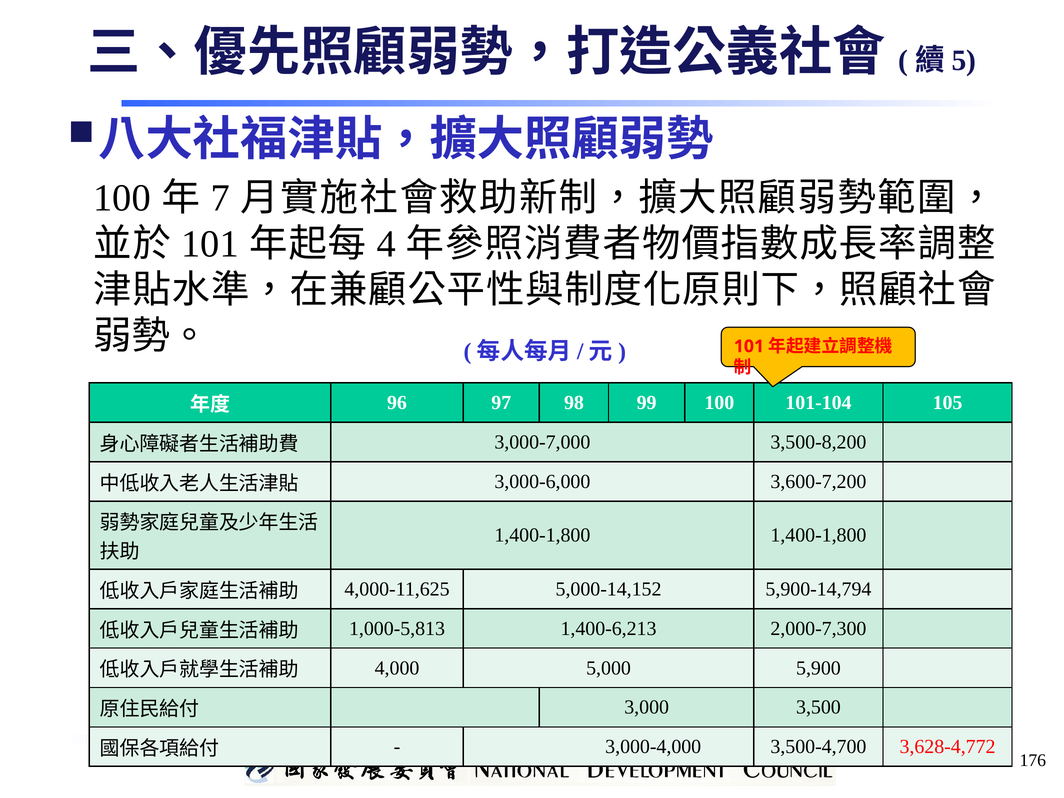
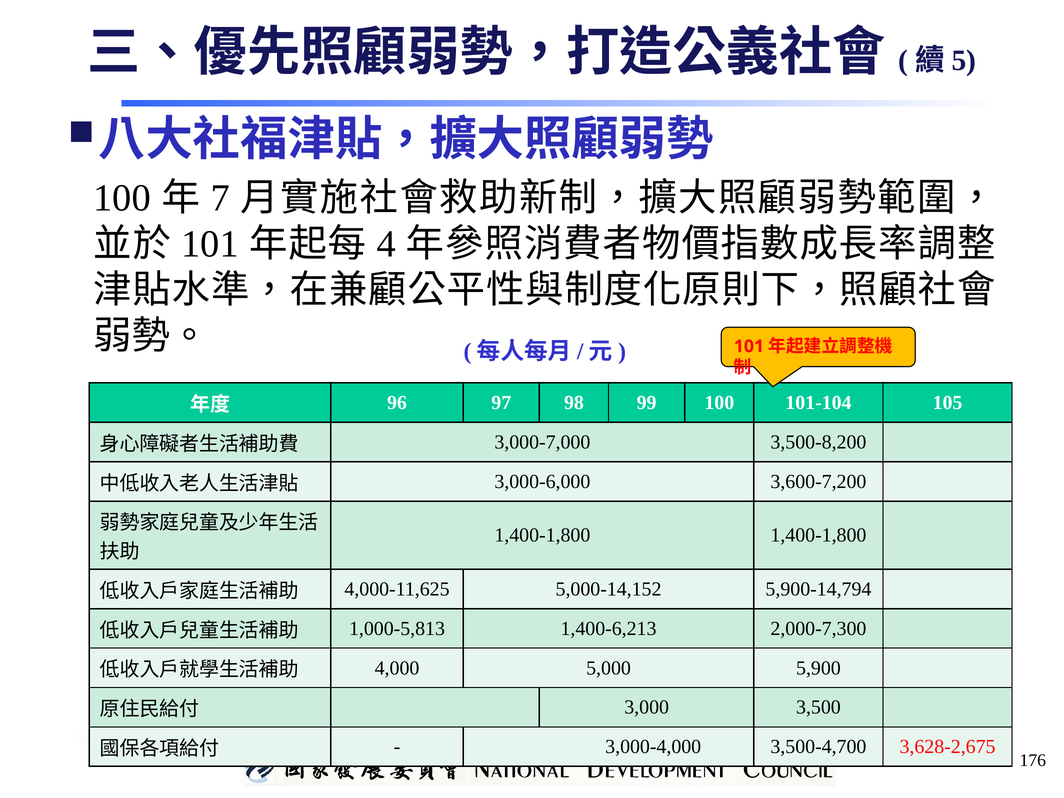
3,628-4,772: 3,628-4,772 -> 3,628-2,675 (948, 747)
